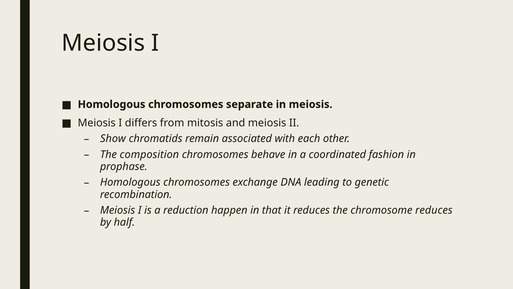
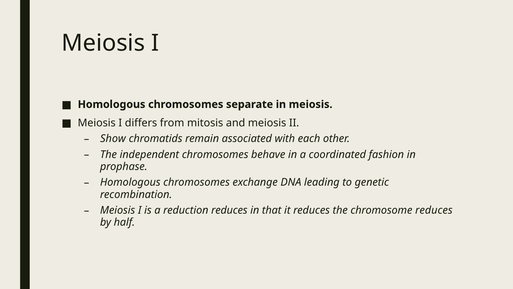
composition: composition -> independent (149, 154)
reduction happen: happen -> reduces (229, 210)
